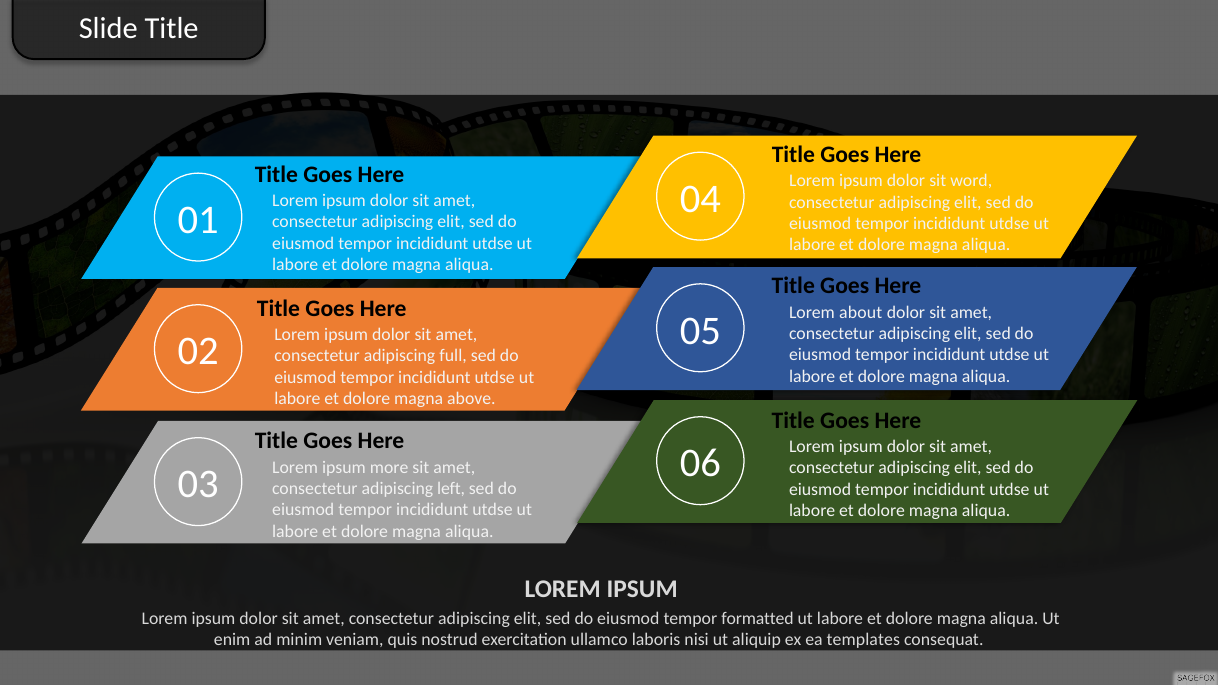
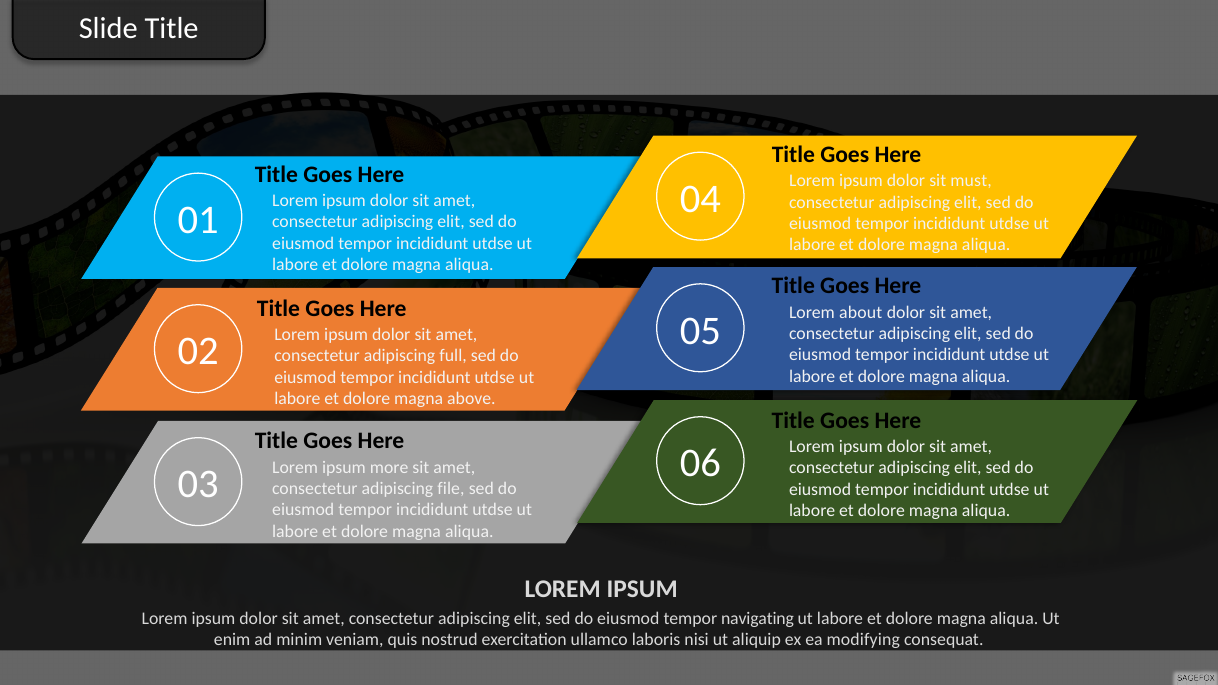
word: word -> must (971, 181)
left: left -> file (451, 489)
formatted: formatted -> navigating (757, 618)
templates: templates -> modifying (863, 640)
